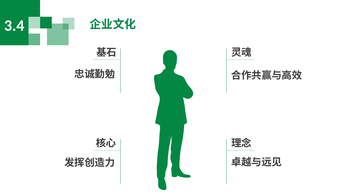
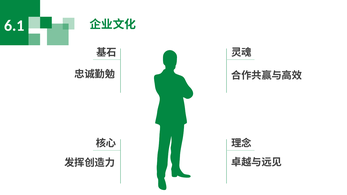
3.4: 3.4 -> 6.1 (14, 26)
